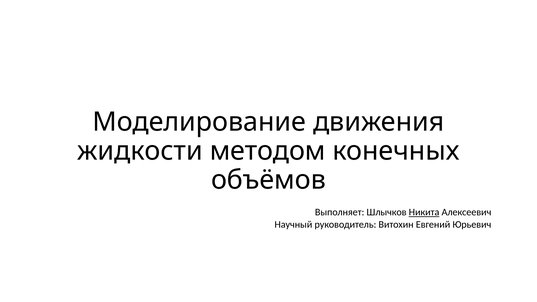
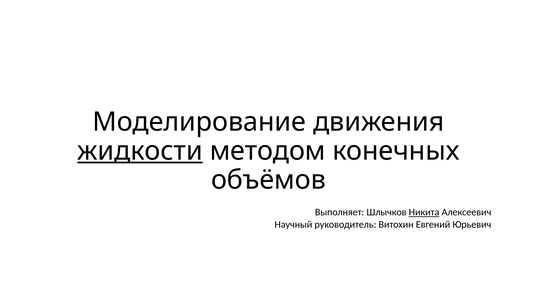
жидкости underline: none -> present (140, 151)
